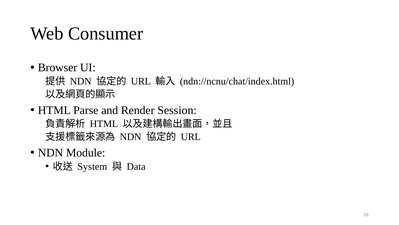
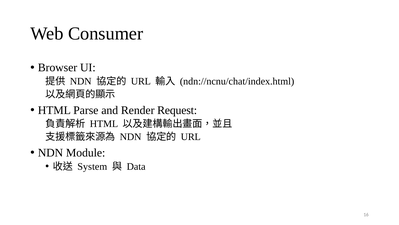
Session: Session -> Request (177, 110)
